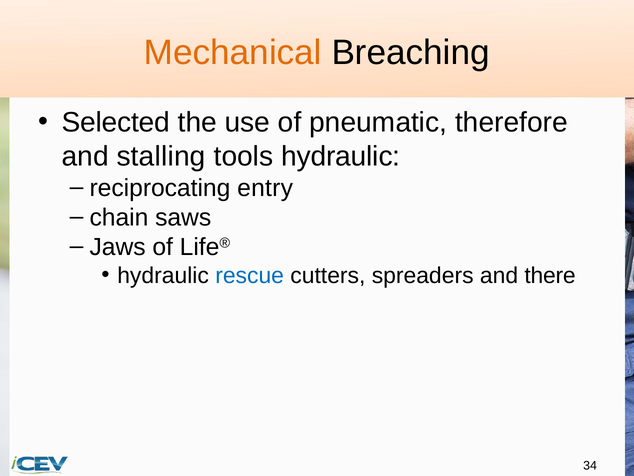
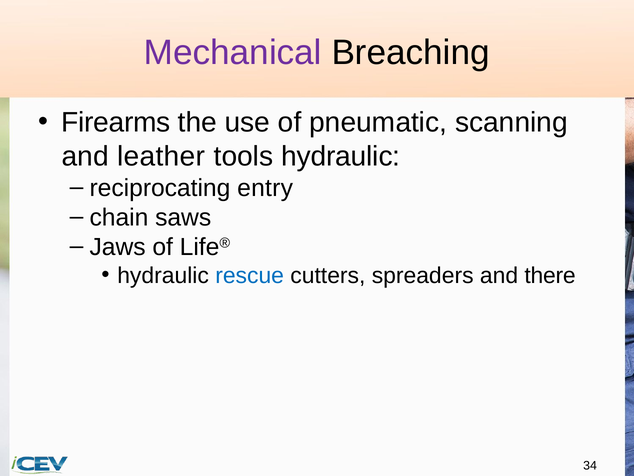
Mechanical colour: orange -> purple (233, 53)
Selected: Selected -> Firearms (116, 122)
therefore: therefore -> scanning (511, 122)
stalling: stalling -> leather (161, 156)
